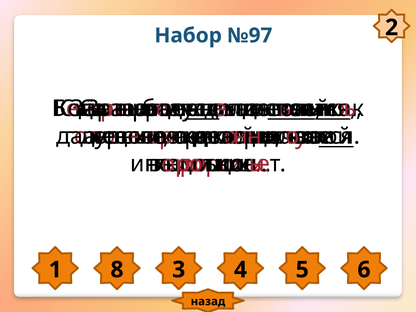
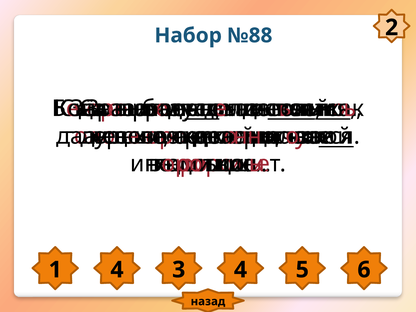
№97: №97 -> №88 (250, 36)
1 8: 8 -> 4 (117, 270)
